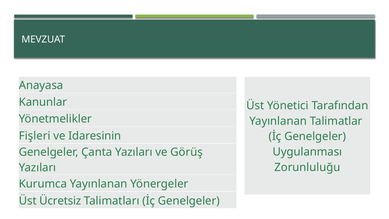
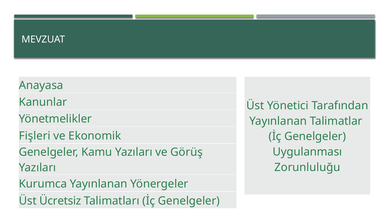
Idaresinin: Idaresinin -> Ekonomik (95, 136)
Çanta: Çanta -> Kamu (97, 152)
